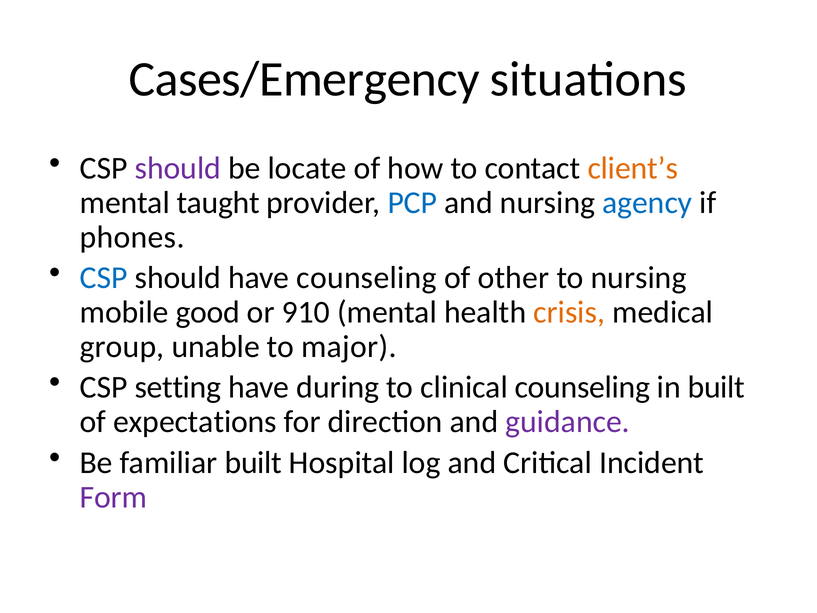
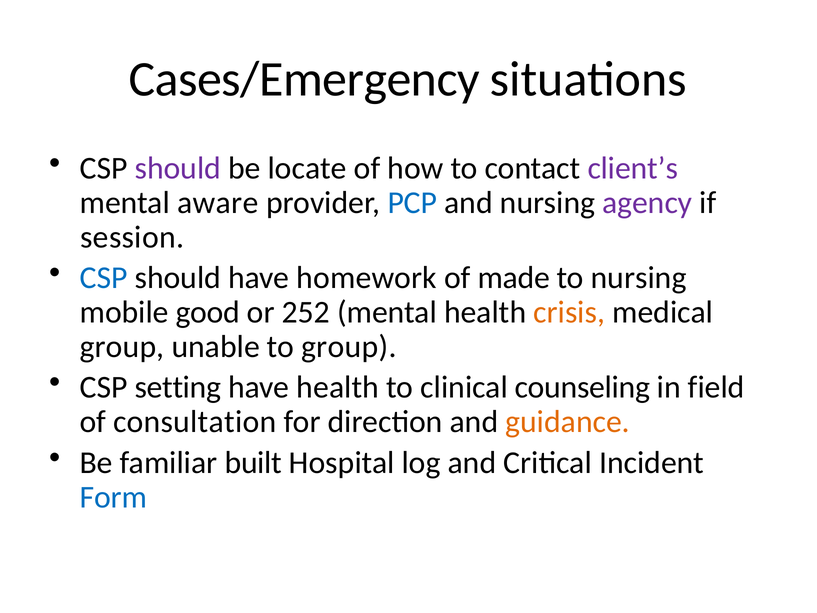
client’s colour: orange -> purple (633, 168)
taught: taught -> aware (218, 203)
agency colour: blue -> purple (647, 203)
phones: phones -> session (132, 237)
have counseling: counseling -> homework (367, 278)
other: other -> made (514, 278)
910: 910 -> 252 (306, 312)
to major: major -> group (349, 346)
have during: during -> health (338, 387)
in built: built -> field (716, 387)
expectations: expectations -> consultation (195, 422)
guidance colour: purple -> orange (568, 422)
Form colour: purple -> blue (113, 497)
